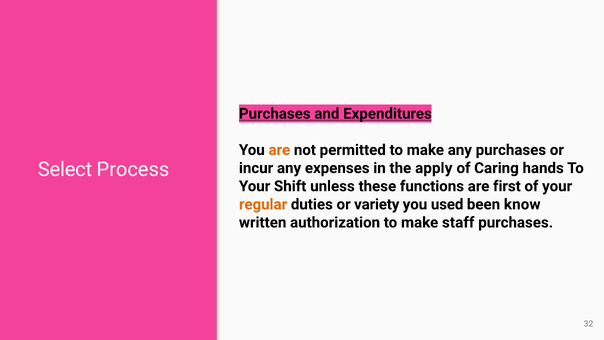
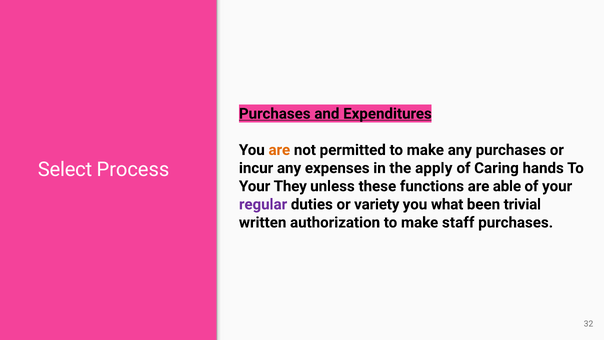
Shift: Shift -> They (290, 186)
first: first -> able (507, 186)
regular colour: orange -> purple (263, 204)
used: used -> what (447, 204)
know: know -> trivial (522, 204)
